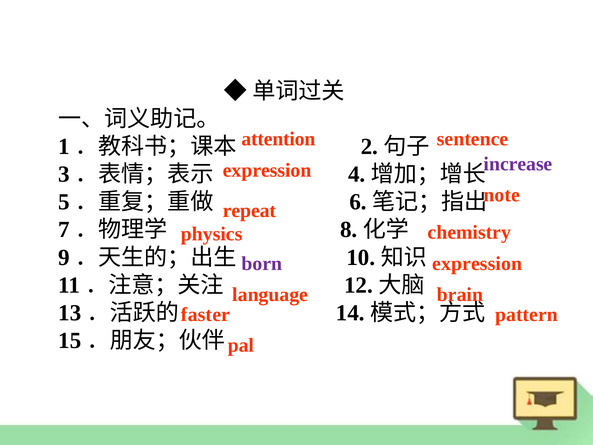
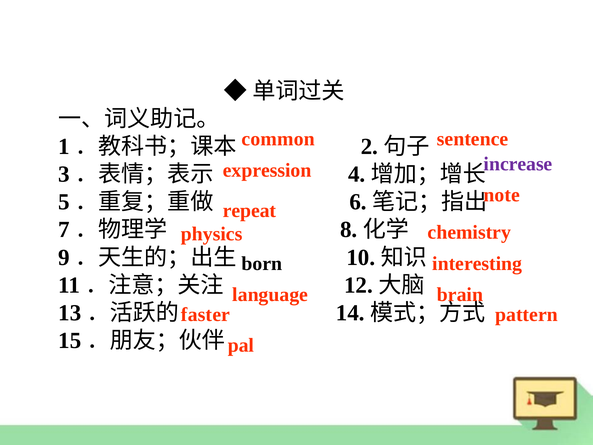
attention: attention -> common (278, 139)
born colour: purple -> black (262, 264)
expression: expression -> interesting (477, 264)
